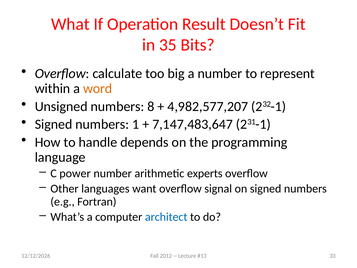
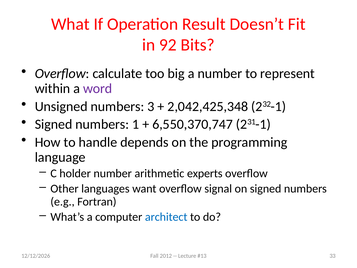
35: 35 -> 92 (168, 45)
word colour: orange -> purple (98, 89)
8: 8 -> 3 (151, 106)
4,982,577,207: 4,982,577,207 -> 2,042,425,348 (208, 106)
7,147,483,647: 7,147,483,647 -> 6,550,370,747 (193, 124)
power: power -> holder (75, 173)
